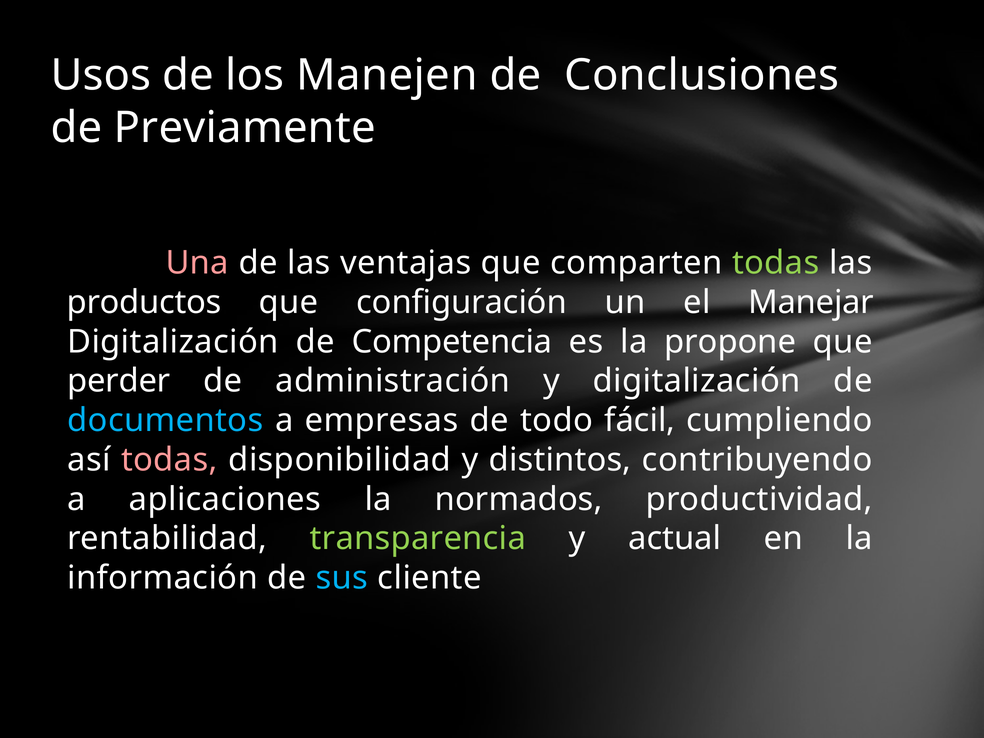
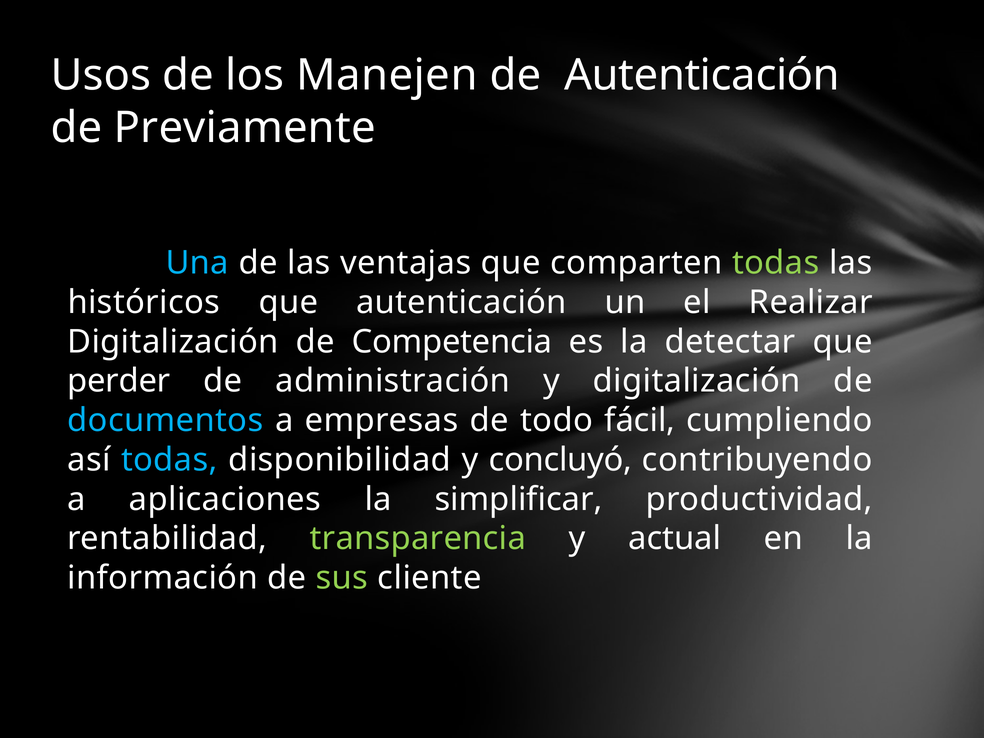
de Conclusiones: Conclusiones -> Autenticación (702, 75)
Una colour: pink -> light blue (197, 263)
productos: productos -> históricos (144, 302)
que configuración: configuración -> autenticación (461, 302)
Manejar: Manejar -> Realizar (811, 302)
propone: propone -> detectar (730, 342)
todas colour: pink -> light blue (169, 460)
distintos: distintos -> concluyó (560, 460)
normados: normados -> simplificar (519, 499)
sus colour: light blue -> light green (342, 578)
